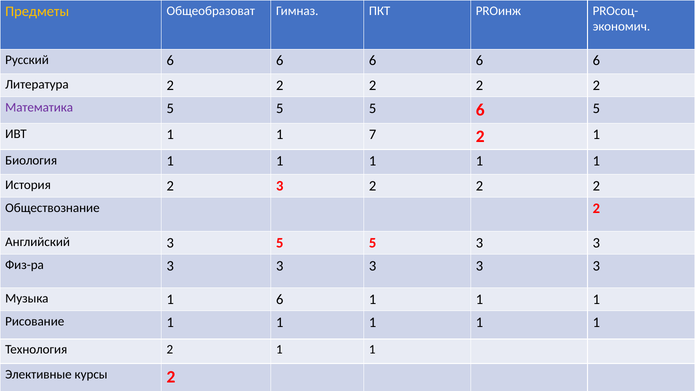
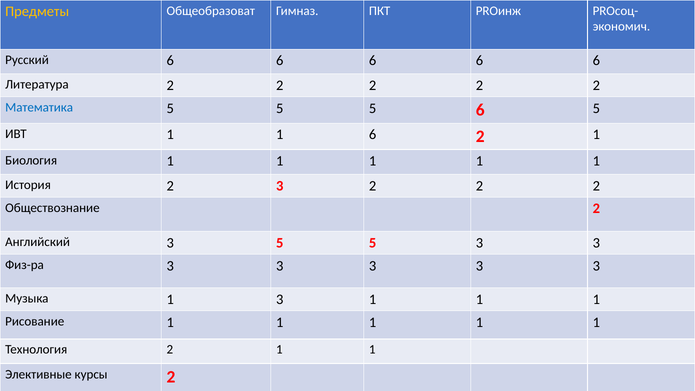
Математика colour: purple -> blue (39, 107)
1 7: 7 -> 6 (373, 135)
1 6: 6 -> 3 (280, 299)
